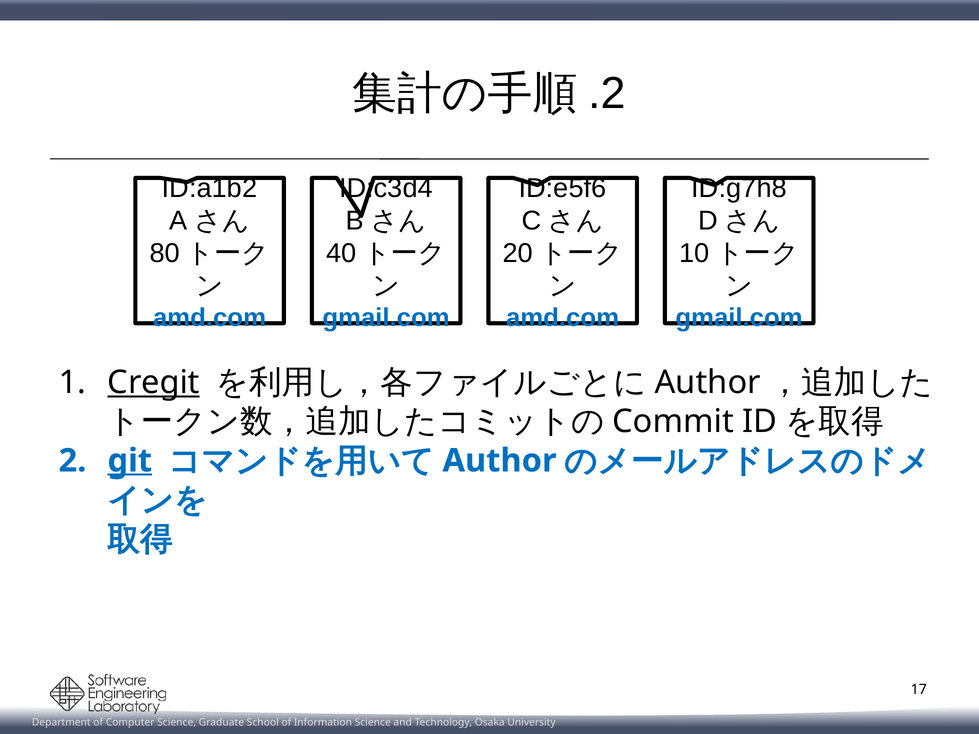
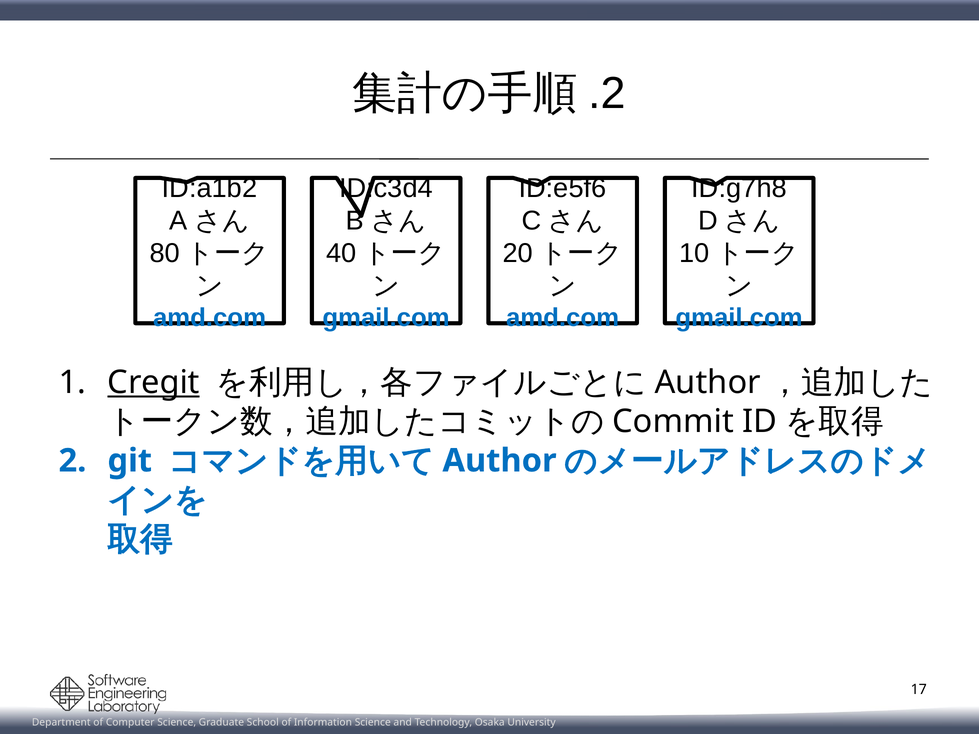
git underline: present -> none (130, 461)
